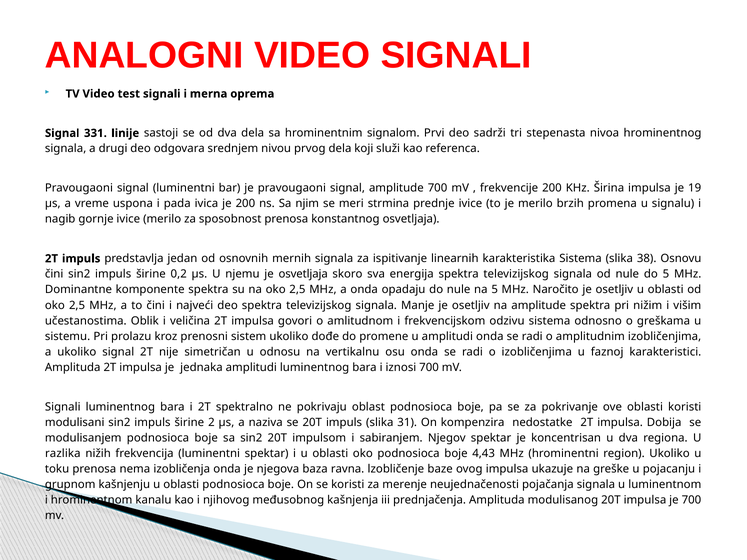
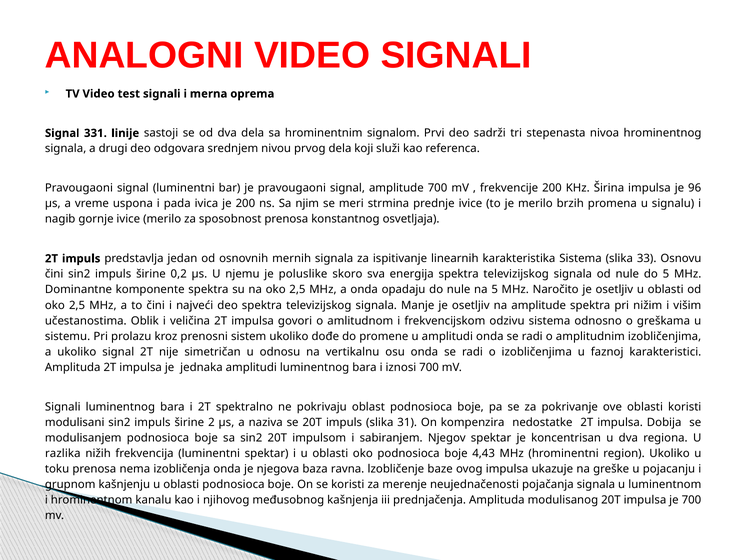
19: 19 -> 96 (695, 188)
38: 38 -> 33 (647, 259)
je osvetljaja: osvetljaja -> poluslike (303, 274)
